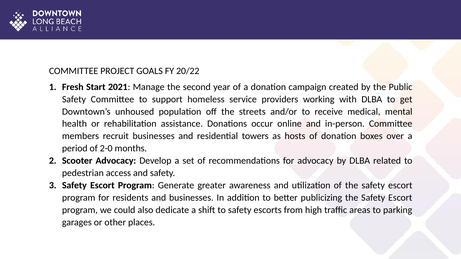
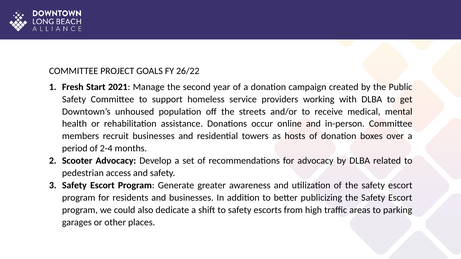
20/22: 20/22 -> 26/22 (188, 71)
2-0: 2-0 -> 2-4 (106, 149)
